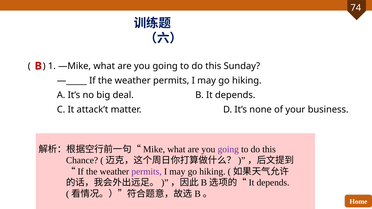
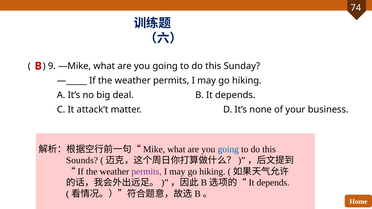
1: 1 -> 9 (52, 66)
going colour: purple -> blue (228, 149)
Chance: Chance -> Sounds (82, 161)
